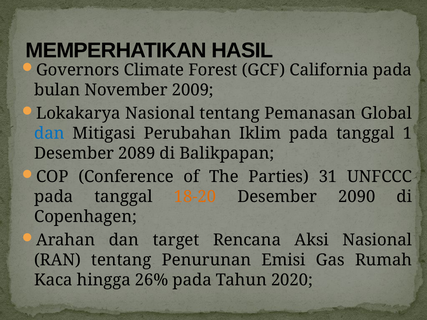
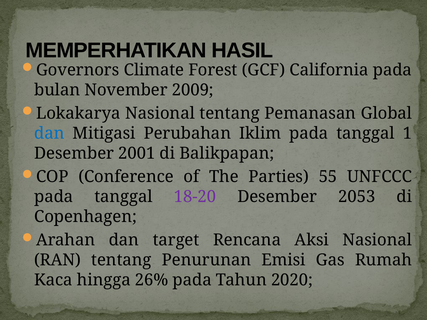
2089: 2089 -> 2001 (137, 153)
31: 31 -> 55 (328, 177)
18-20 colour: orange -> purple (195, 197)
2090: 2090 -> 2053 (357, 197)
